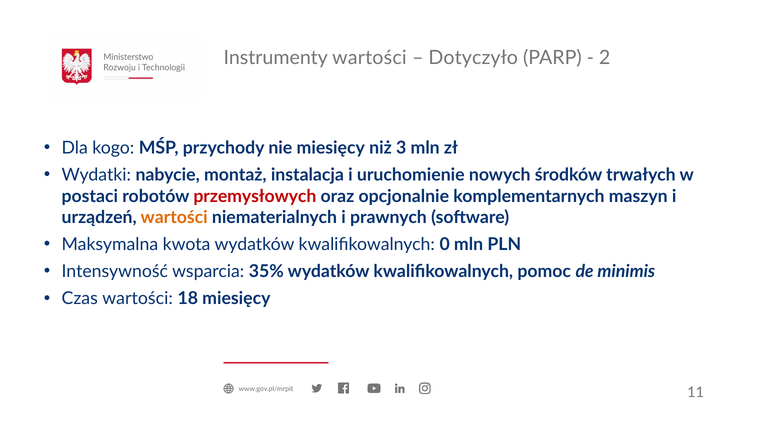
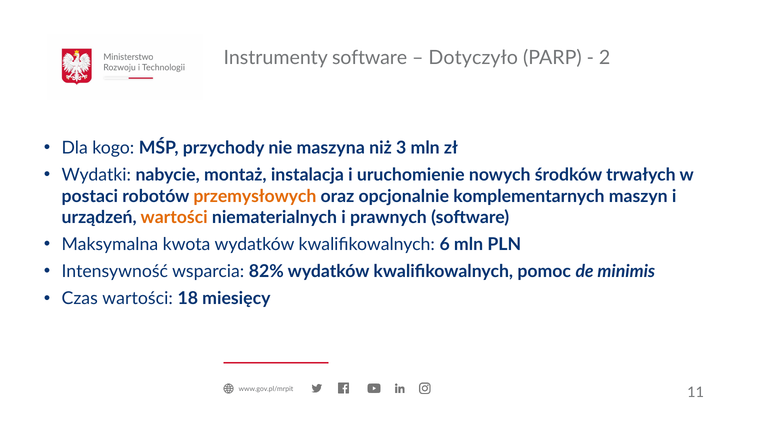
Instrumenty wartości: wartości -> software (370, 58)
nie miesięcy: miesięcy -> maszyna (331, 148)
przemysłowych colour: red -> orange (255, 196)
0: 0 -> 6 (445, 245)
35%: 35% -> 82% (266, 272)
